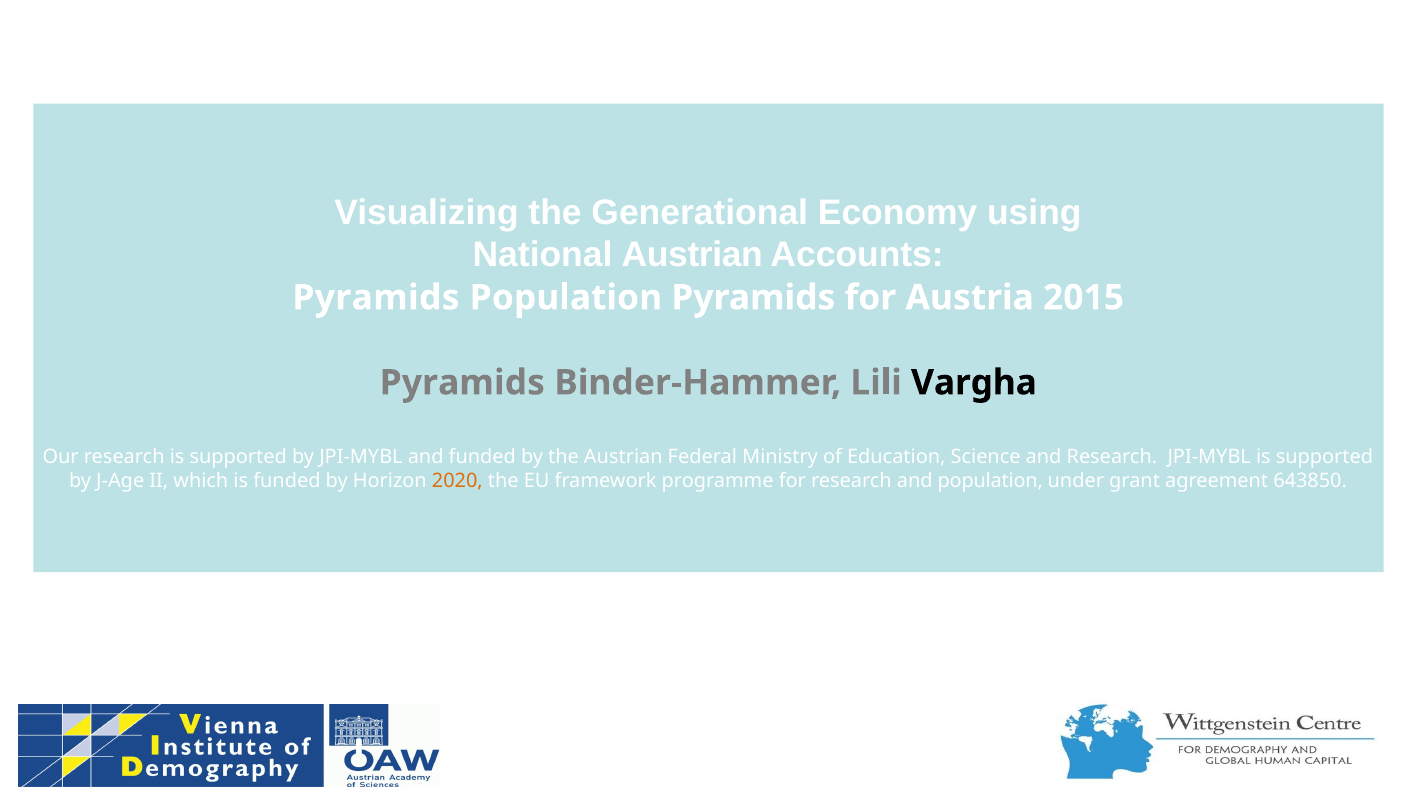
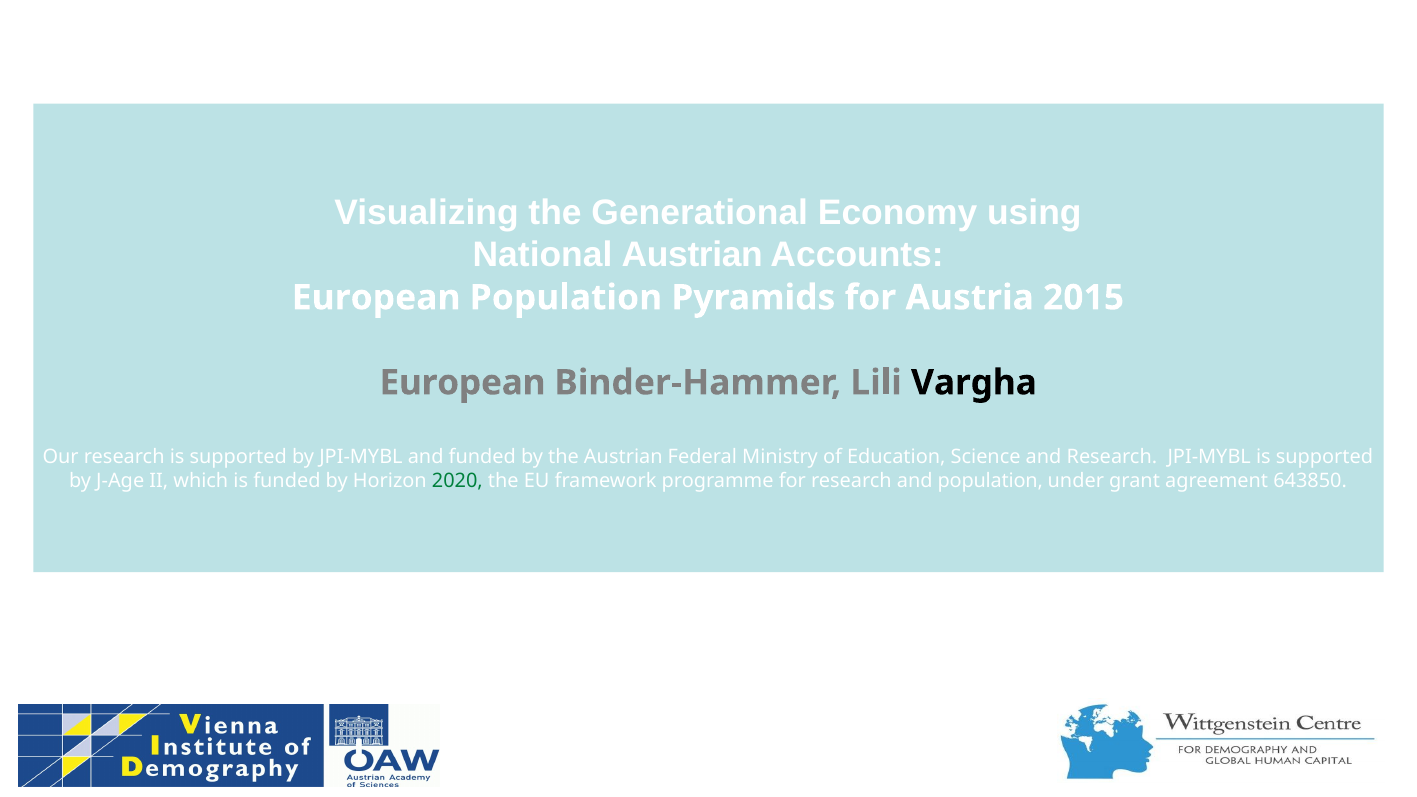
Pyramids: Pyramids -> European (376, 298)
Pyramids: Pyramids -> European (463, 383)
2020 colour: orange -> green (457, 481)
